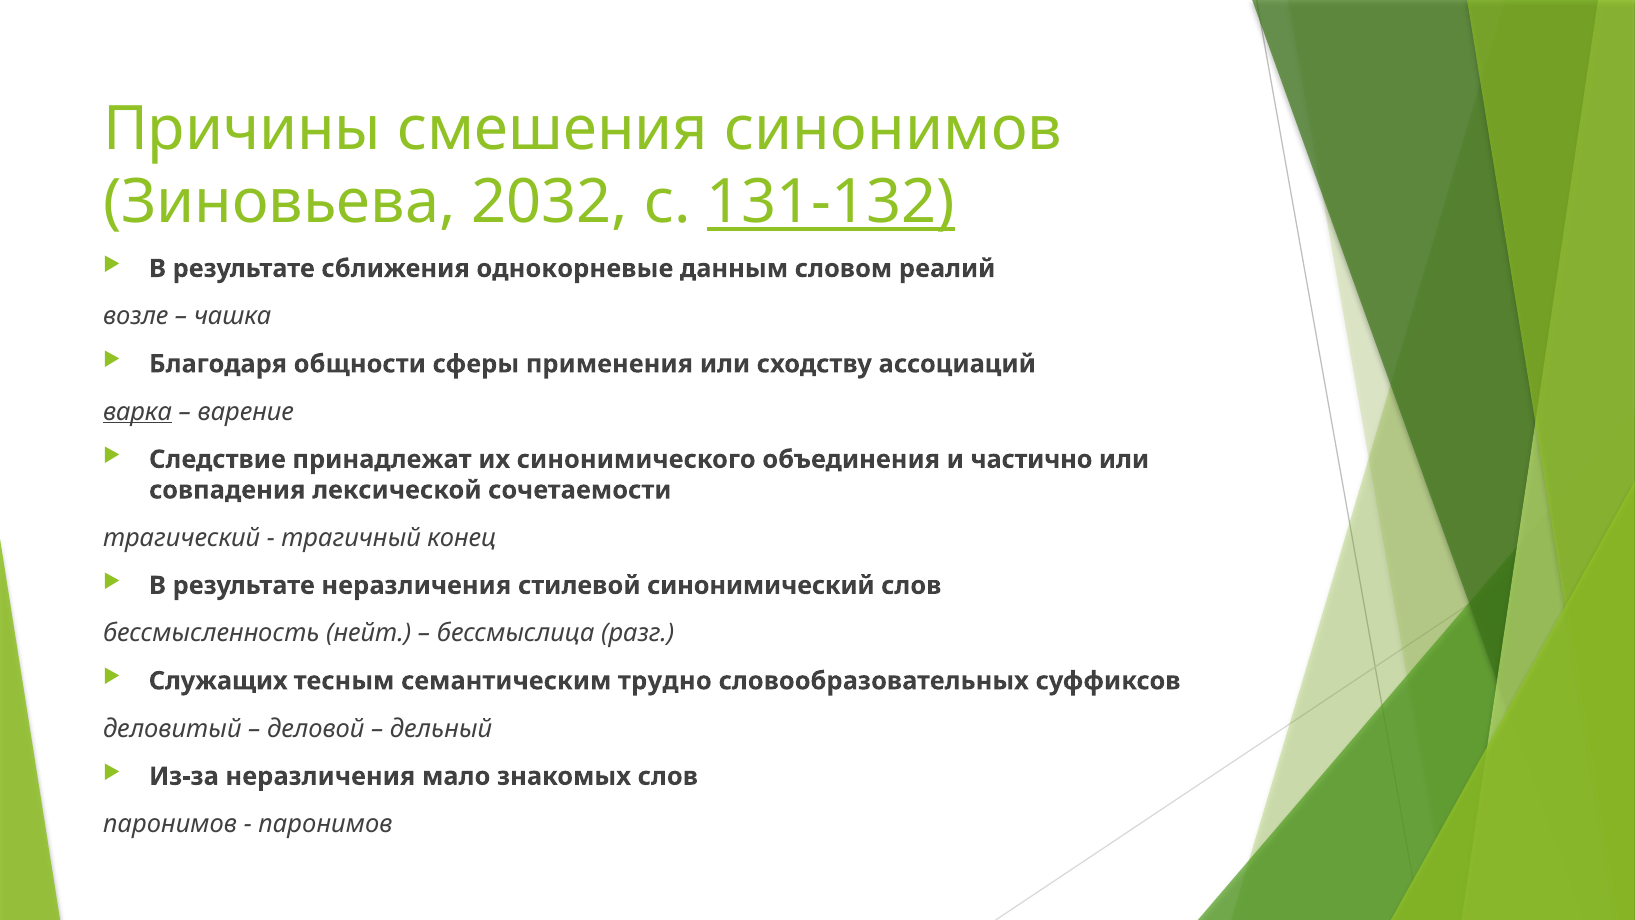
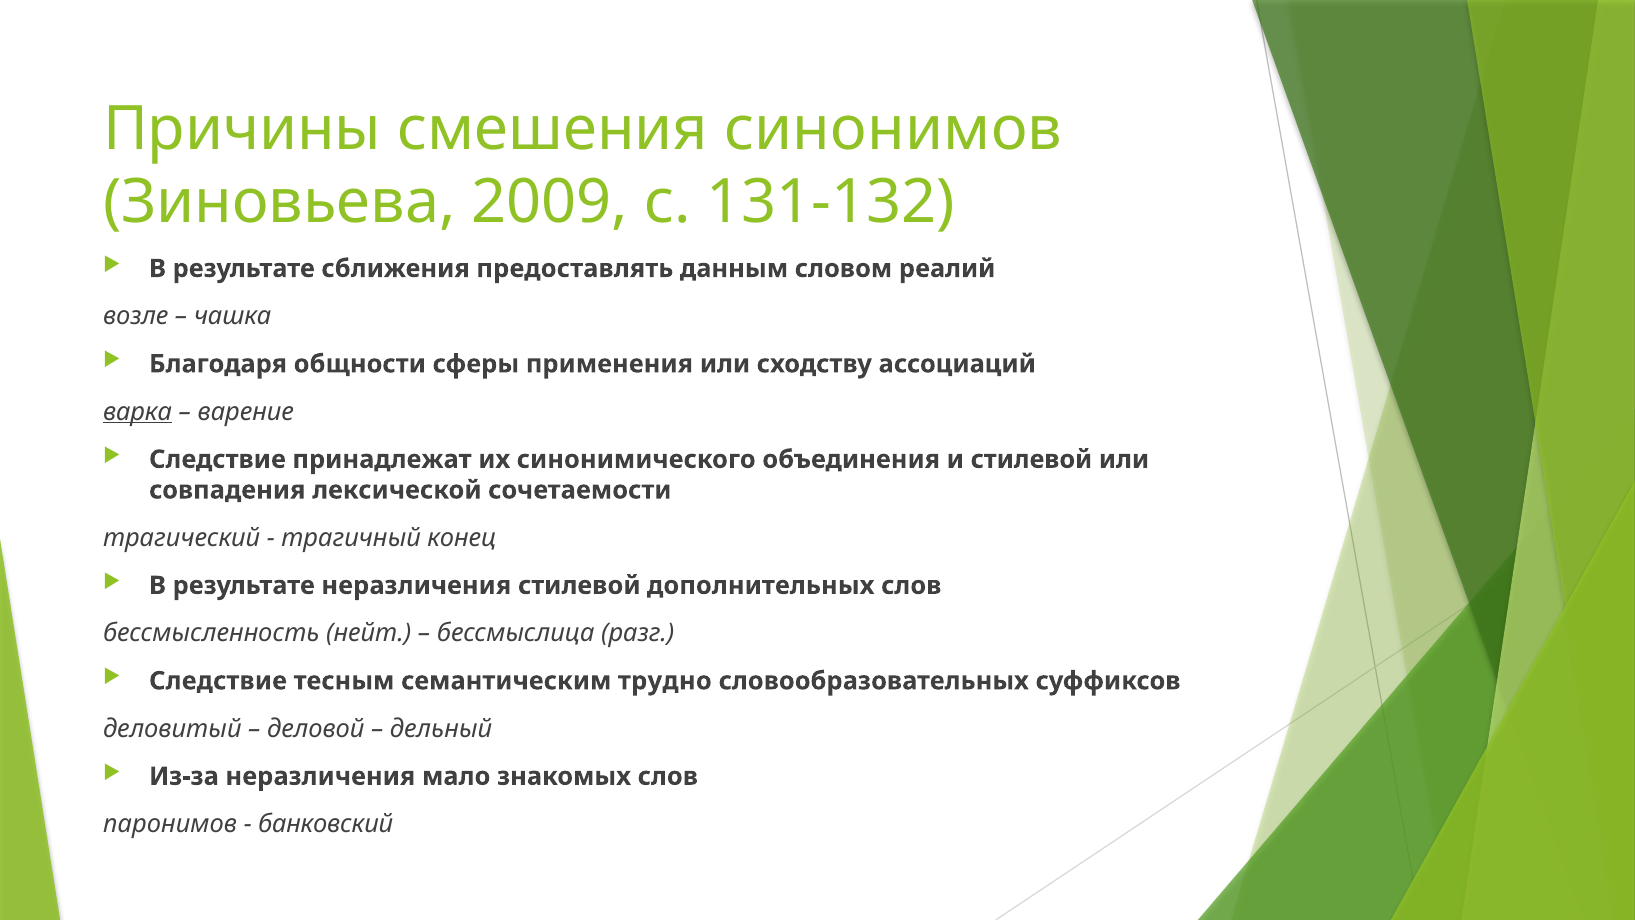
2032: 2032 -> 2009 (550, 203)
131-132 underline: present -> none (831, 203)
однокорневые: однокорневые -> предоставлять (575, 268)
и частично: частично -> стилевой (1031, 459)
синонимический: синонимический -> дополнительных (761, 585)
Служащих: Служащих -> Следствие (218, 681)
паронимов: паронимов -> банковский (326, 824)
